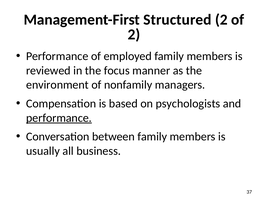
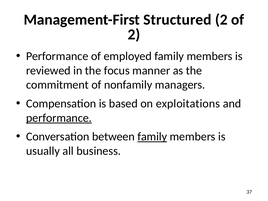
environment: environment -> commitment (57, 85)
psychologists: psychologists -> exploitations (188, 104)
family underline: none -> present (152, 137)
